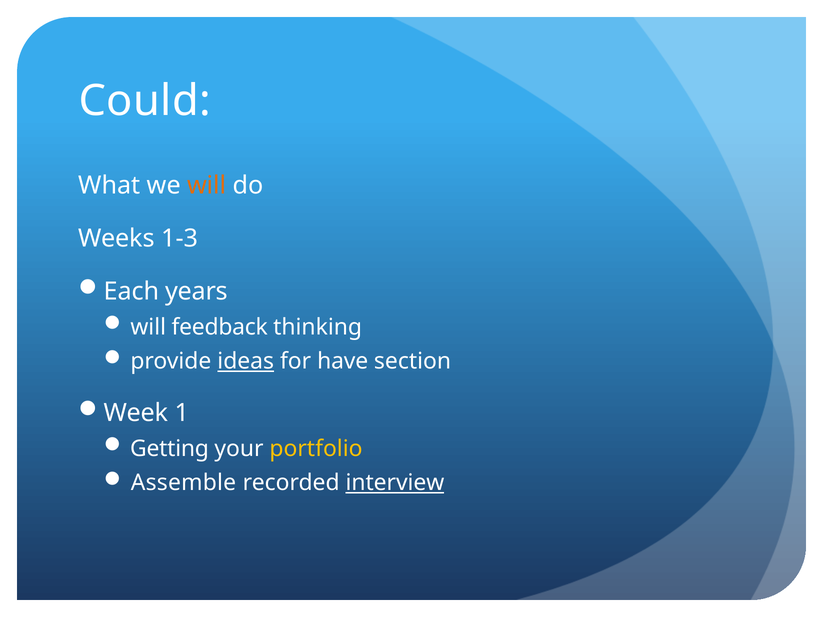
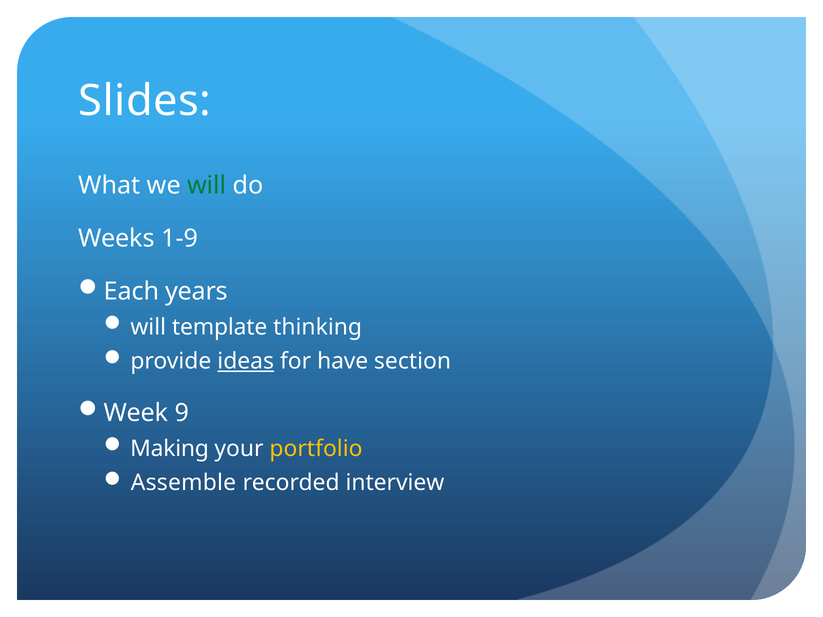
Could: Could -> Slides (145, 101)
will colour: orange -> green (207, 186)
1-3: 1-3 -> 1-9 (180, 239)
feedback: feedback -> template (220, 327)
1: 1 -> 9 (182, 413)
Getting: Getting -> Making (170, 449)
interview underline: present -> none (395, 483)
